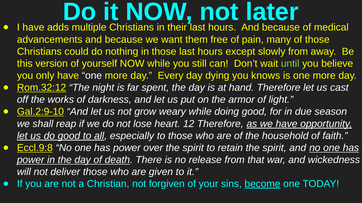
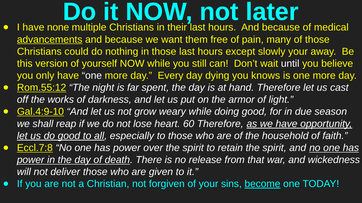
adds: adds -> none (58, 28)
advancements underline: none -> present (50, 40)
slowly from: from -> your (298, 52)
until colour: light green -> white (290, 64)
Rom.32:12: Rom.32:12 -> Rom.55:12 (42, 88)
Gal.2:9-10: Gal.2:9-10 -> Gal.4:9-10 (40, 112)
12: 12 -> 60 (189, 124)
Eccl.9:8: Eccl.9:8 -> Eccl.7:8 (35, 148)
